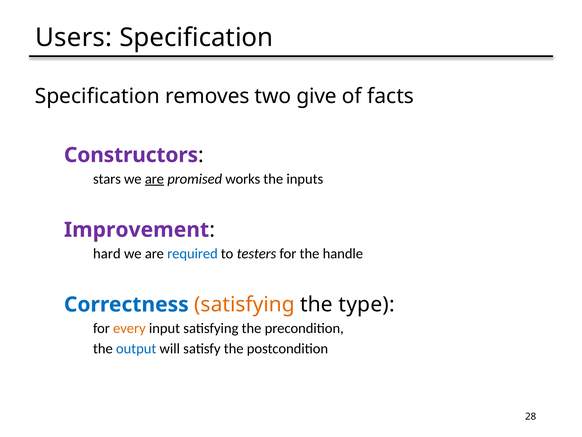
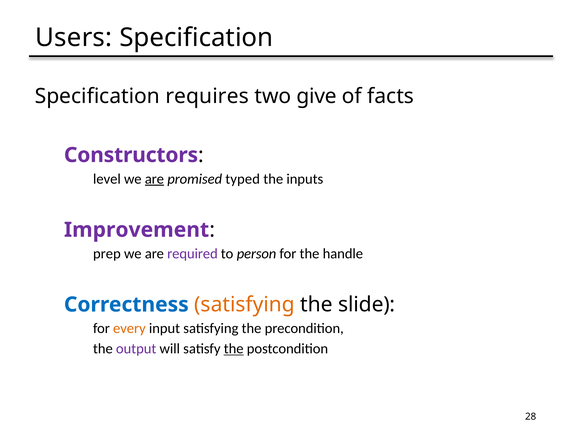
removes: removes -> requires (207, 96)
stars: stars -> level (107, 179)
works: works -> typed (243, 179)
hard: hard -> prep (107, 253)
required colour: blue -> purple (192, 253)
testers: testers -> person (257, 253)
type: type -> slide (367, 304)
output colour: blue -> purple (136, 348)
the underline: none -> present (234, 348)
